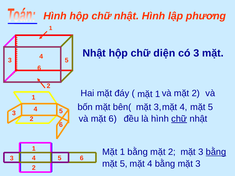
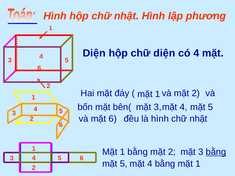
Nhật: Nhật -> Diện (94, 53)
có 3: 3 -> 4 (196, 53)
chữ underline: present -> none (179, 119)
bằng mặt 3: 3 -> 1 (198, 164)
